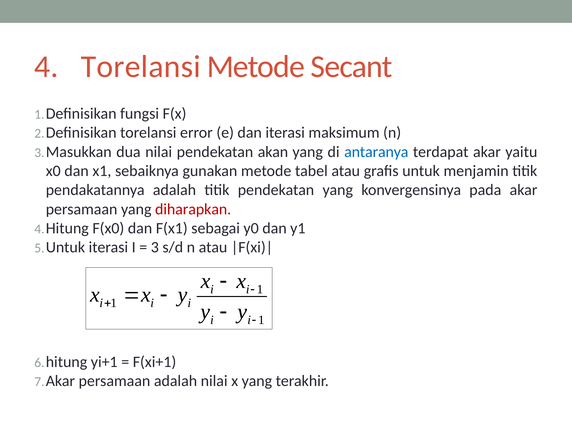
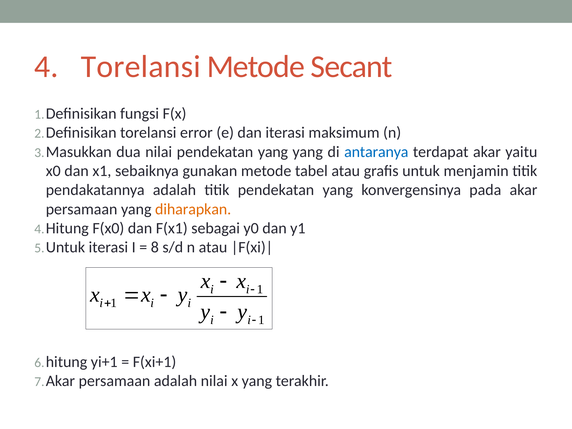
nilai pendekatan akan: akan -> yang (273, 152)
diharapkan colour: red -> orange (193, 209)
3: 3 -> 8 (155, 247)
